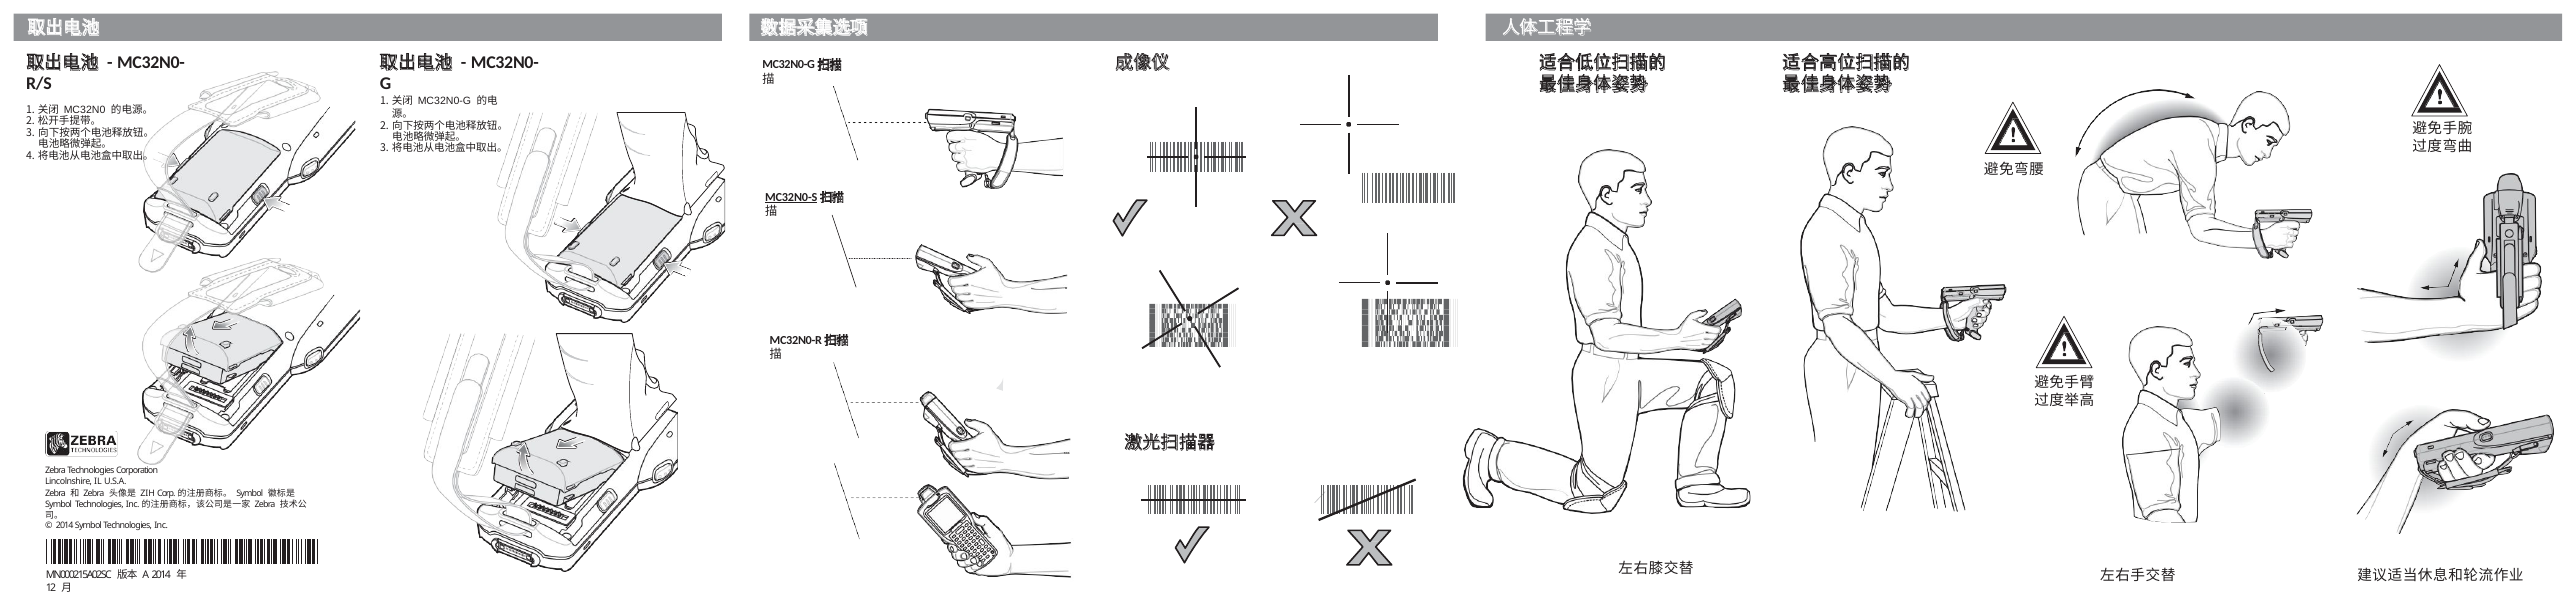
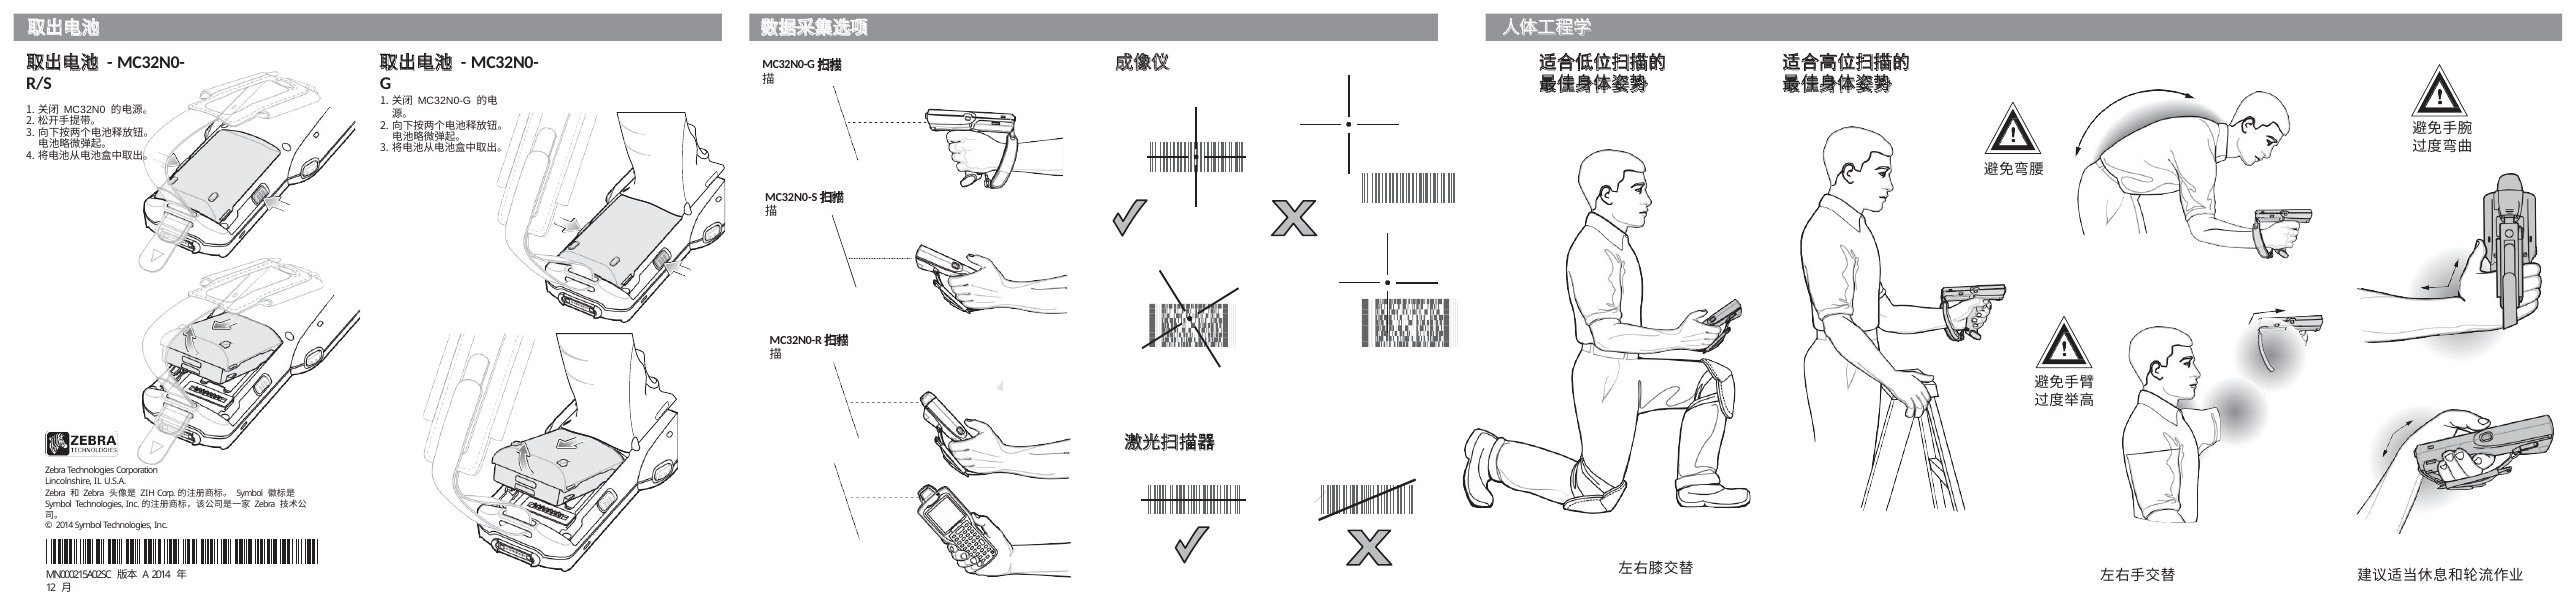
MC32N0-S underline: present -> none (791, 197)
